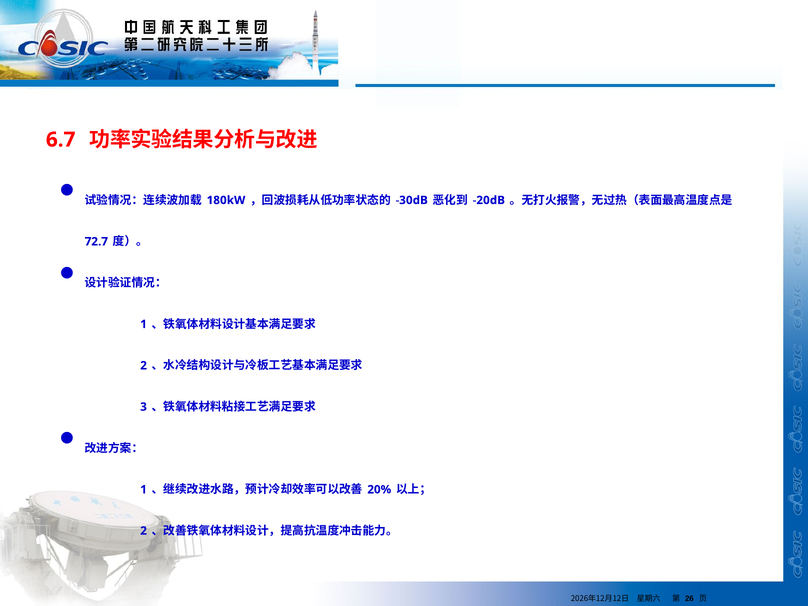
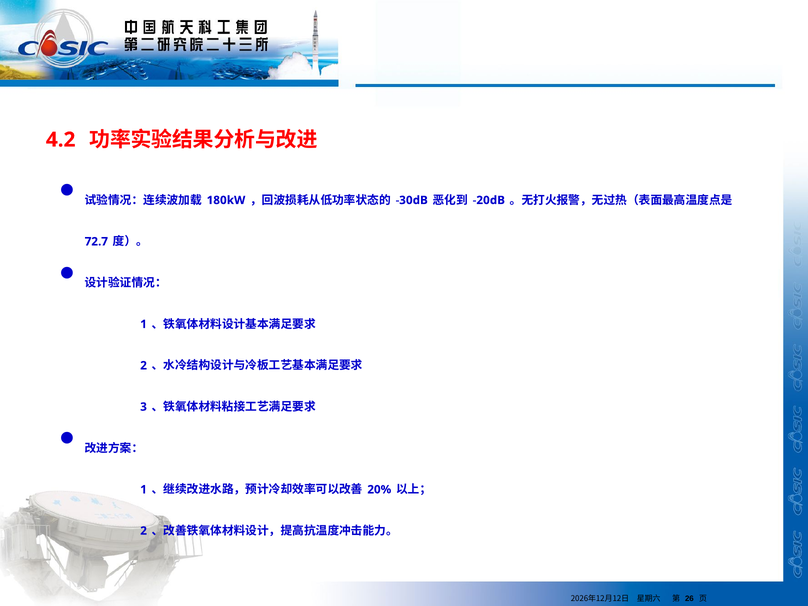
6.7: 6.7 -> 4.2 (61, 140)
